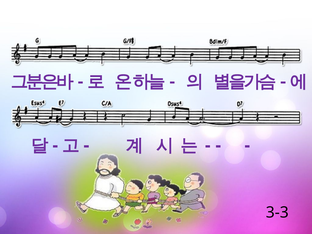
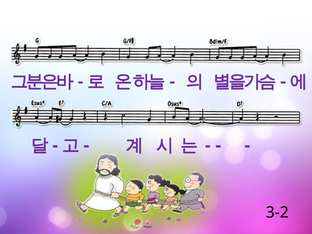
3-3: 3-3 -> 3-2 (277, 213)
